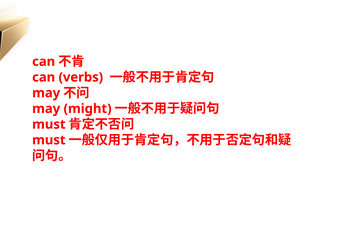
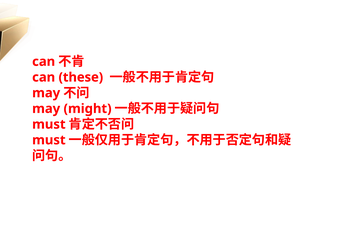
verbs: verbs -> these (81, 77)
